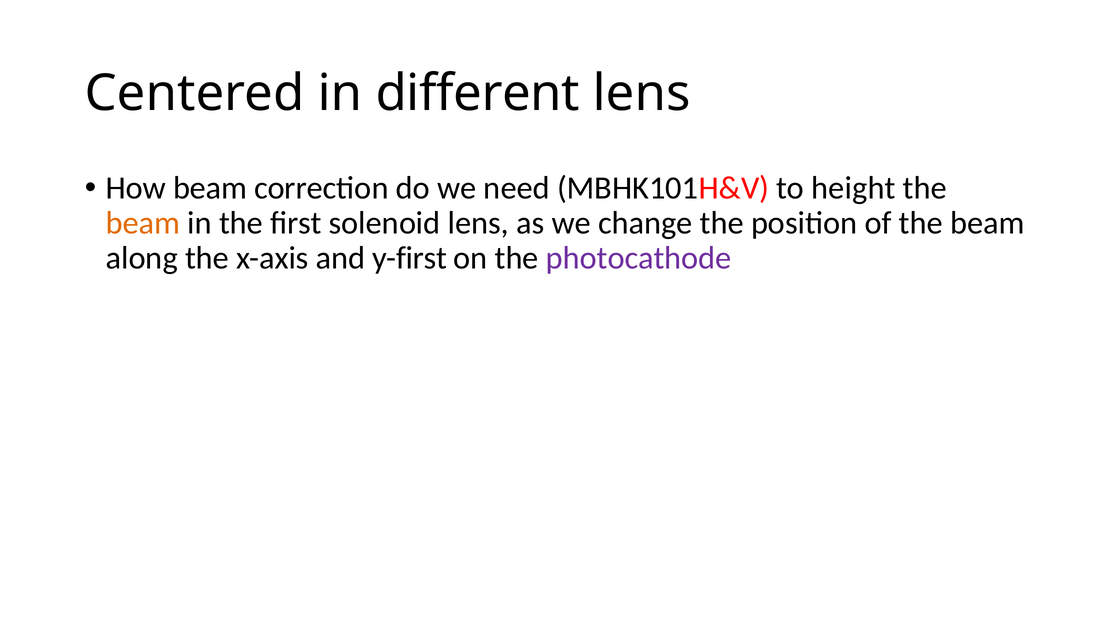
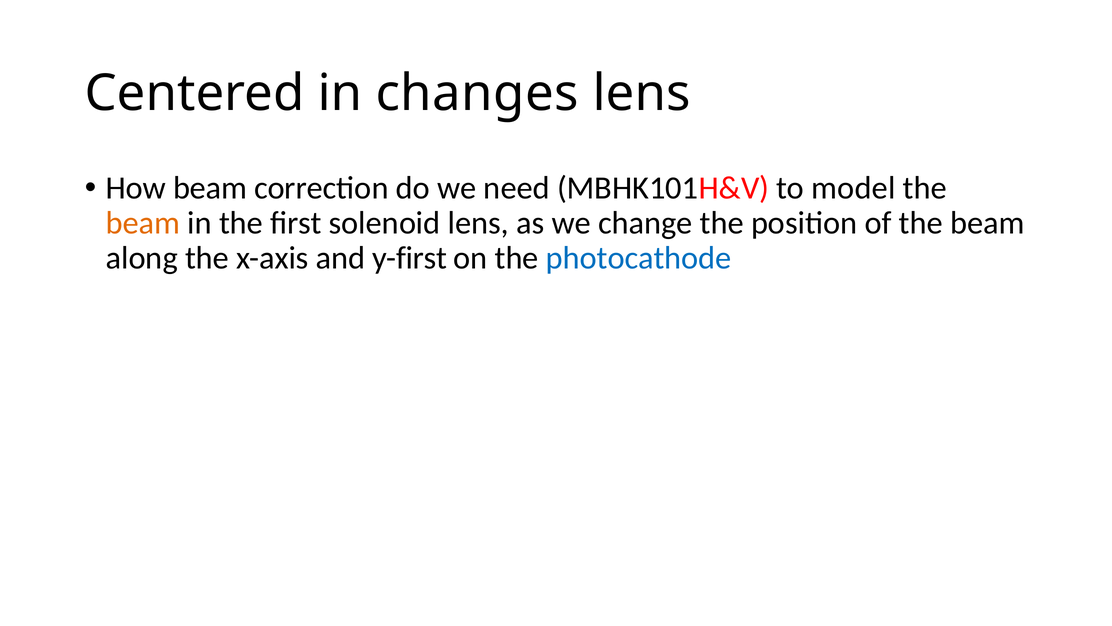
different: different -> changes (477, 93)
height: height -> model (853, 188)
photocathode colour: purple -> blue (639, 258)
